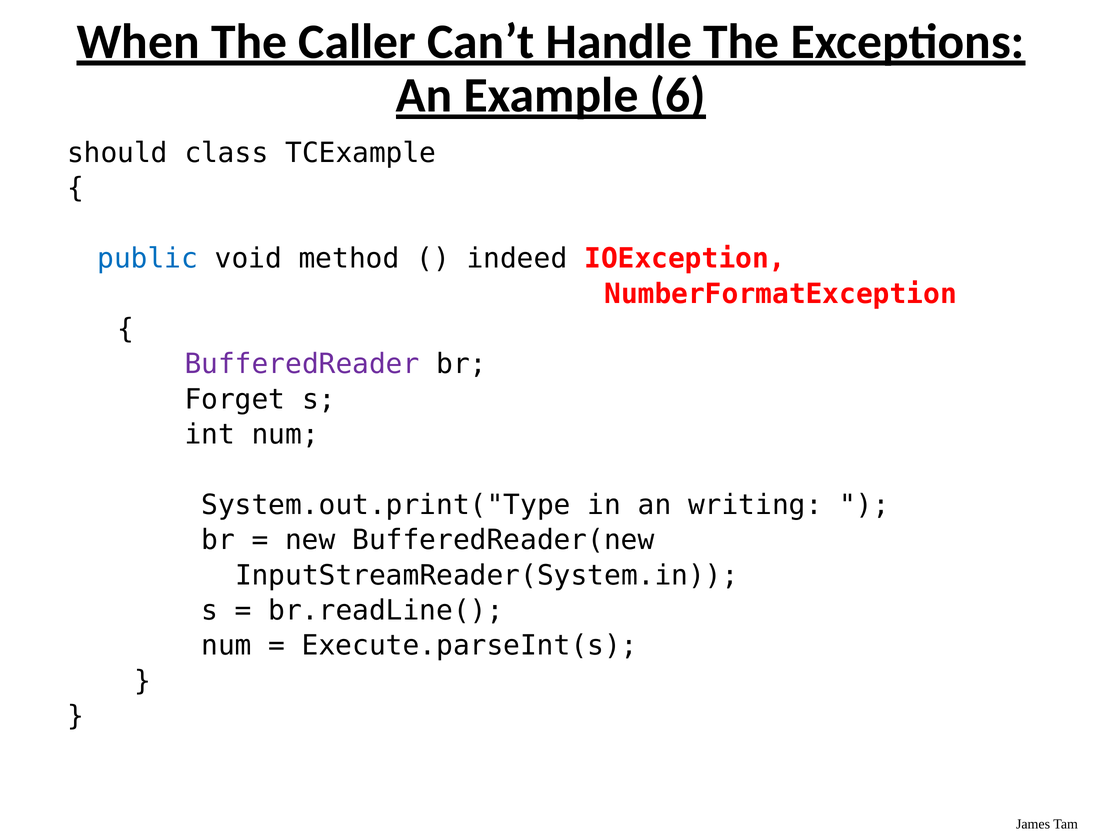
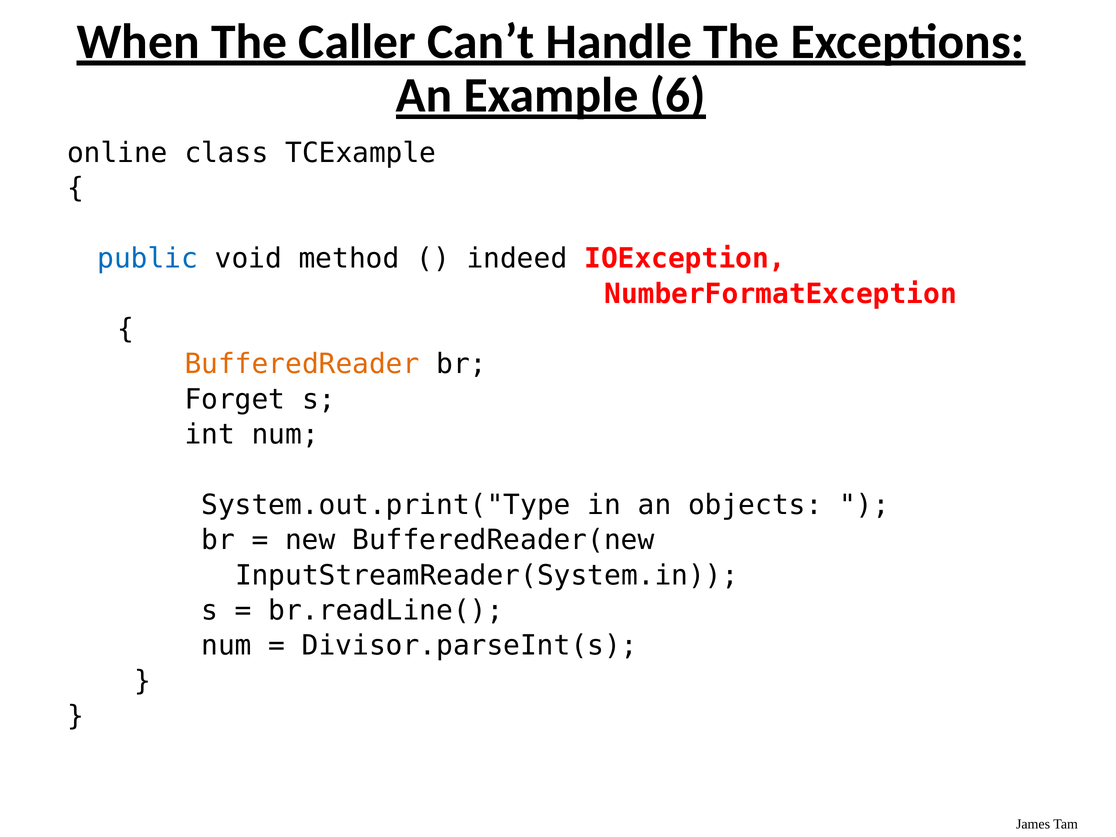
should: should -> online (117, 153)
BufferedReader colour: purple -> orange (302, 364)
writing: writing -> objects (755, 505)
Execute.parseInt(s: Execute.parseInt(s -> Divisor.parseInt(s (470, 646)
